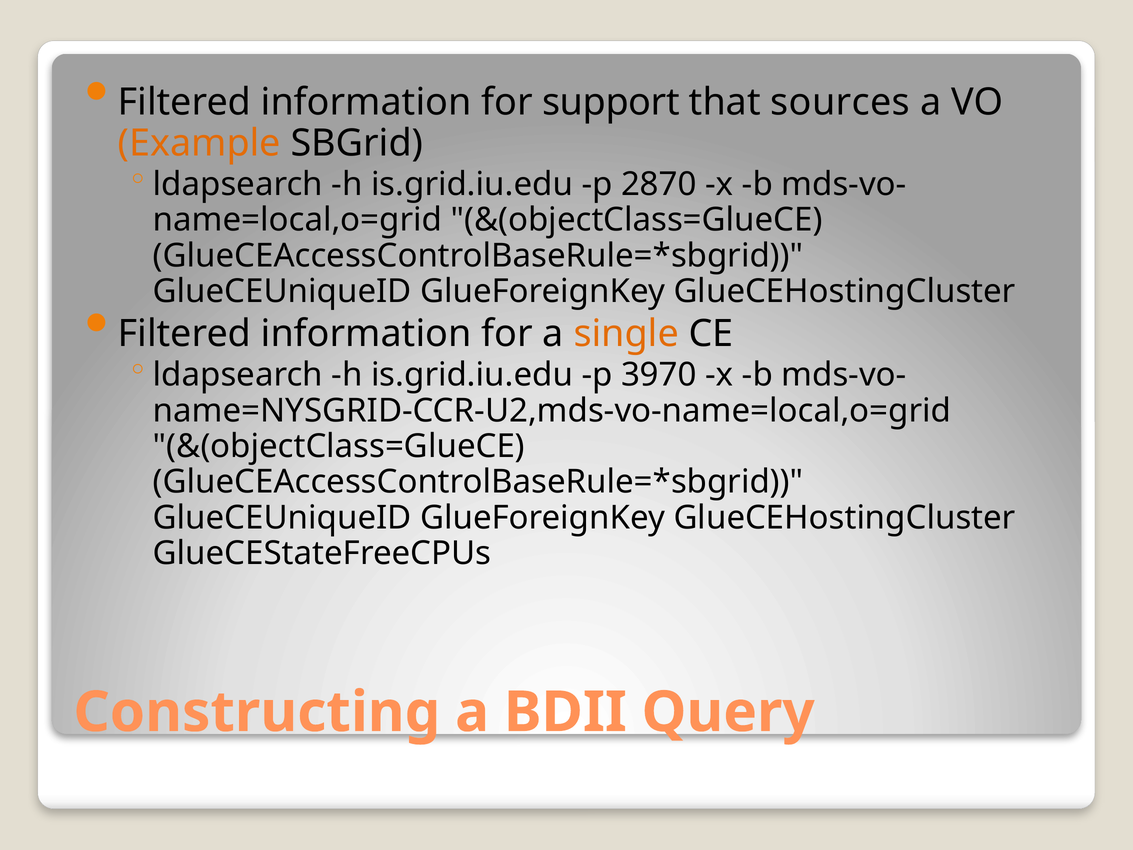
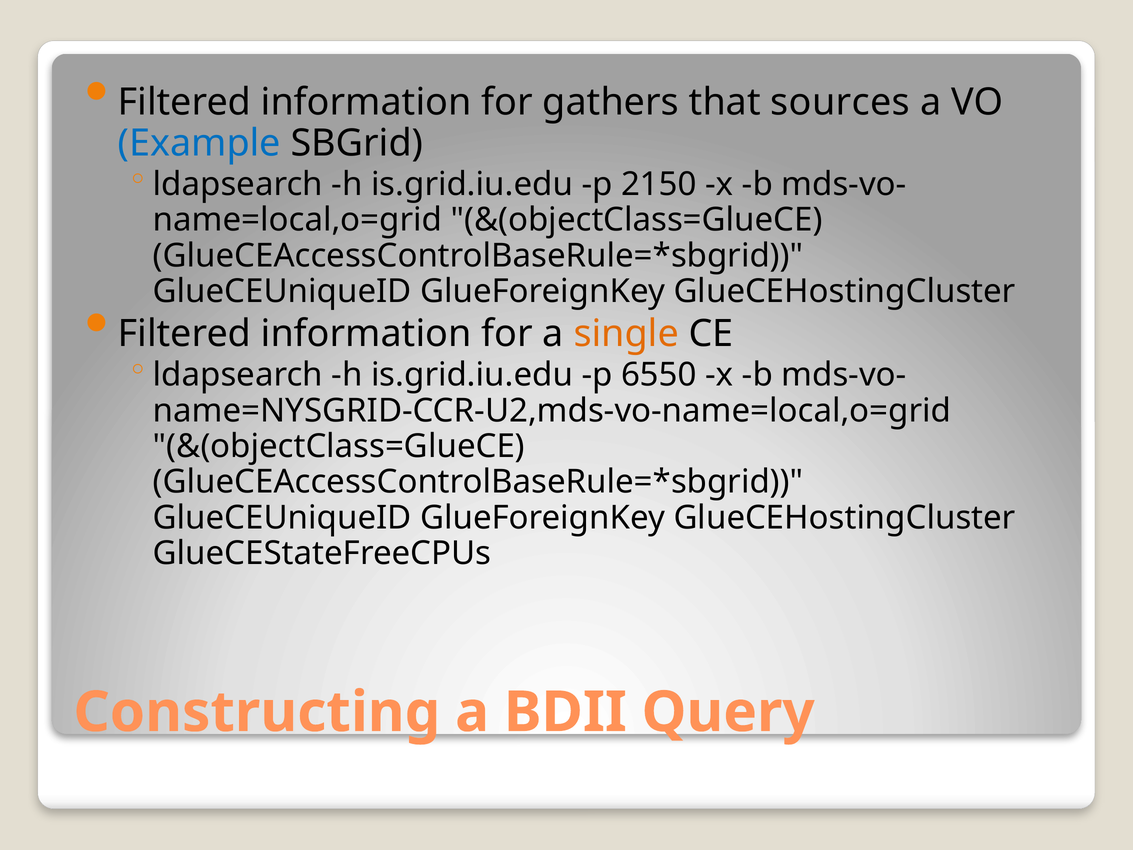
support: support -> gathers (611, 102)
Example colour: orange -> blue (199, 143)
2870: 2870 -> 2150 (659, 184)
3970: 3970 -> 6550 (659, 375)
